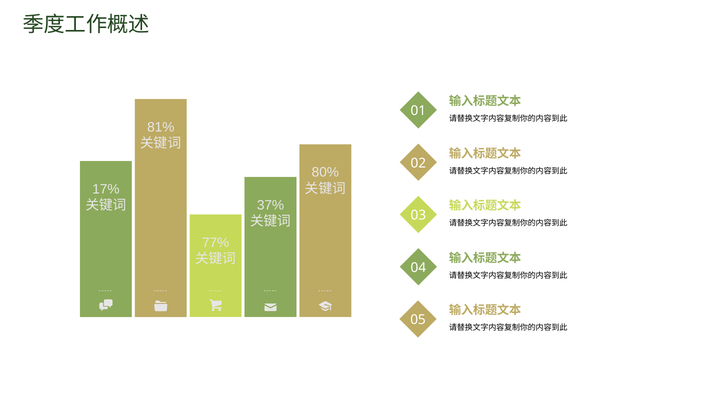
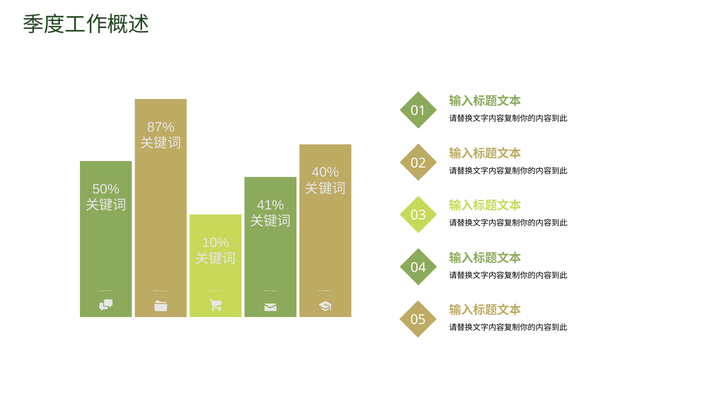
81%: 81% -> 87% (161, 127)
80%: 80% -> 40% (325, 173)
17%: 17% -> 50% (106, 189)
37%: 37% -> 41% (270, 205)
77%: 77% -> 10% (216, 243)
